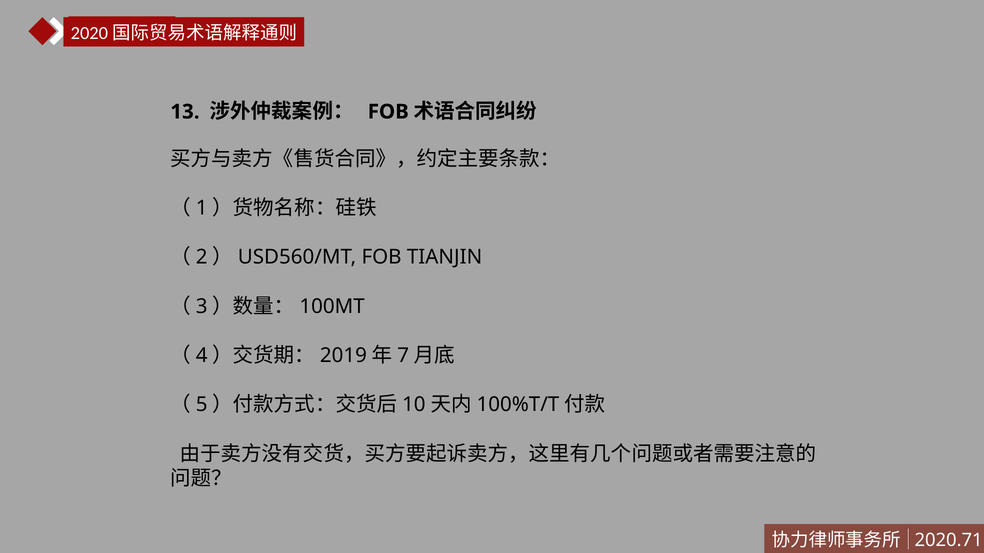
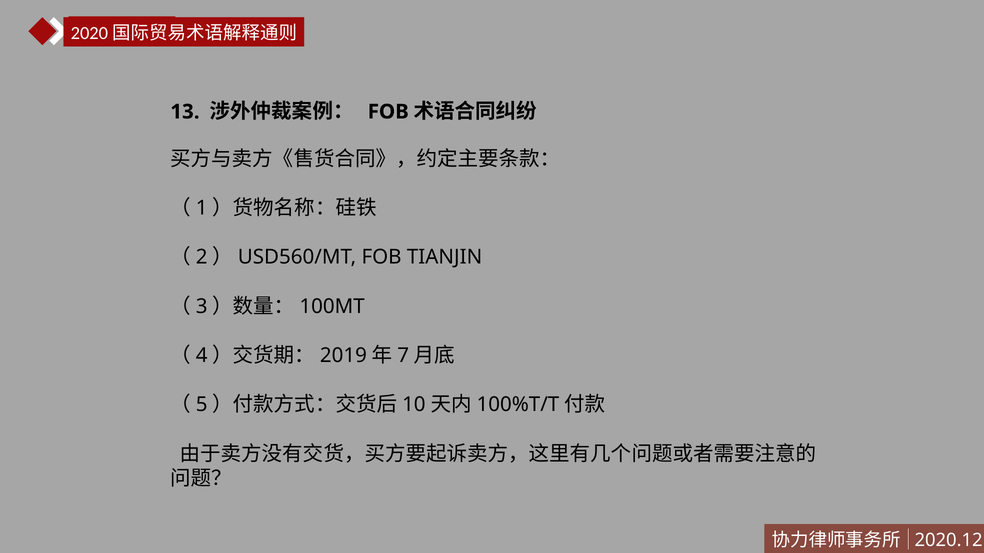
2020.71: 2020.71 -> 2020.12 (949, 540)
